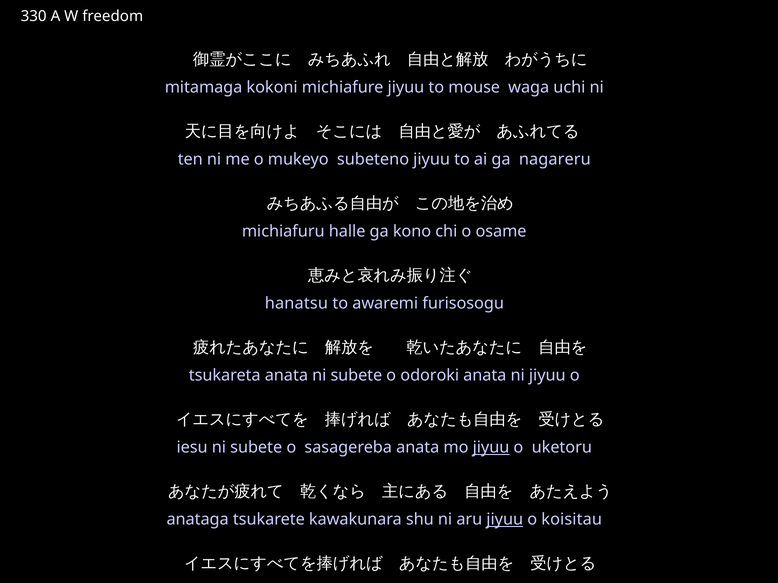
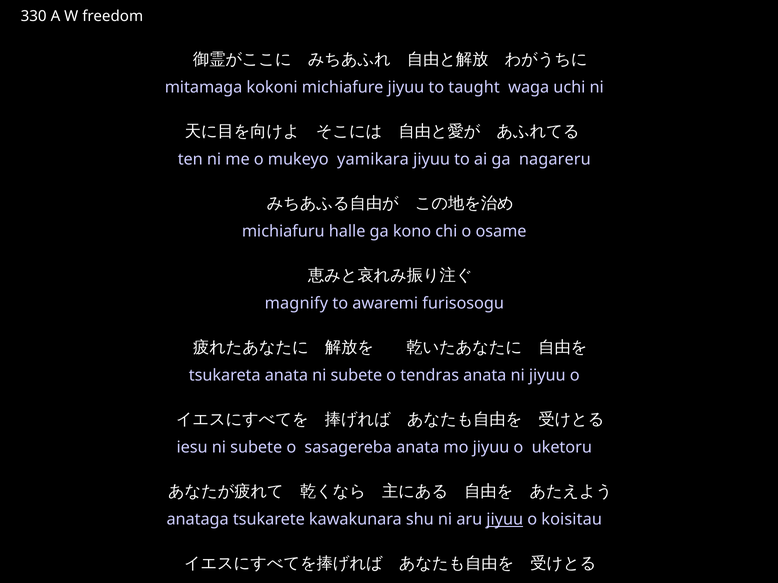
mouse: mouse -> taught (474, 88)
subeteno: subeteno -> yamikara (373, 160)
hanatsu: hanatsu -> magnify (296, 304)
odoroki: odoroki -> tendras (430, 376)
jiyuu underline: present -> none (491, 448)
